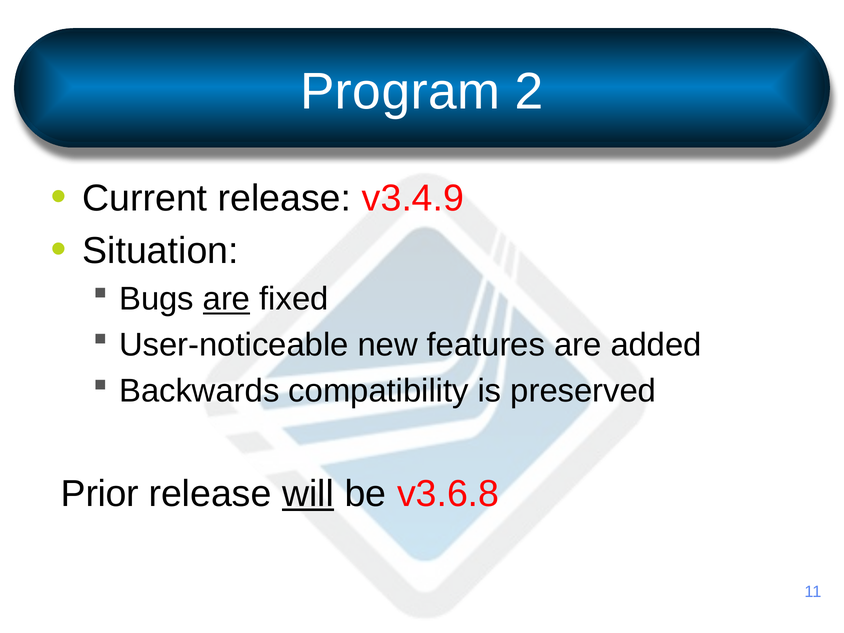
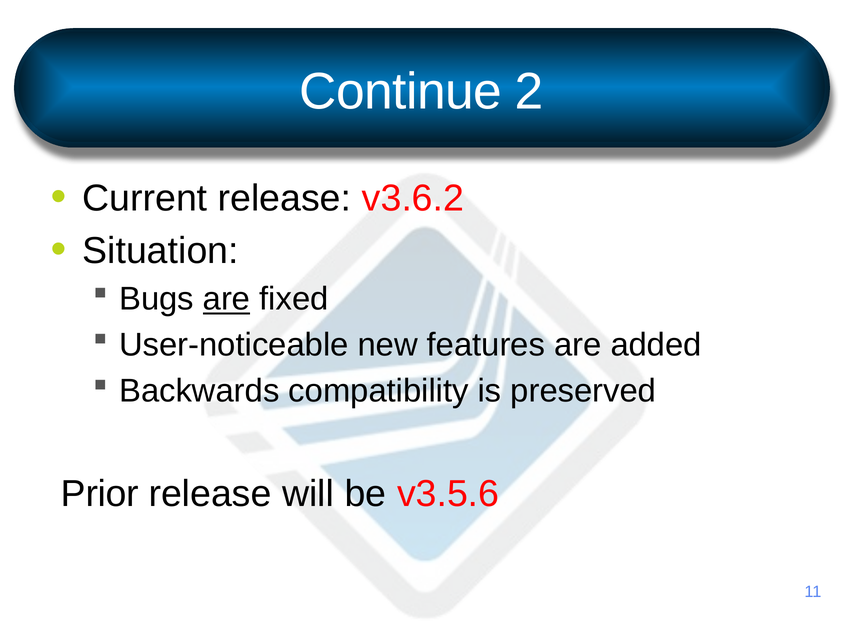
Program: Program -> Continue (401, 92)
v3.4.9: v3.4.9 -> v3.6.2 (413, 198)
will underline: present -> none (308, 494)
v3.6.8: v3.6.8 -> v3.5.6 (448, 494)
